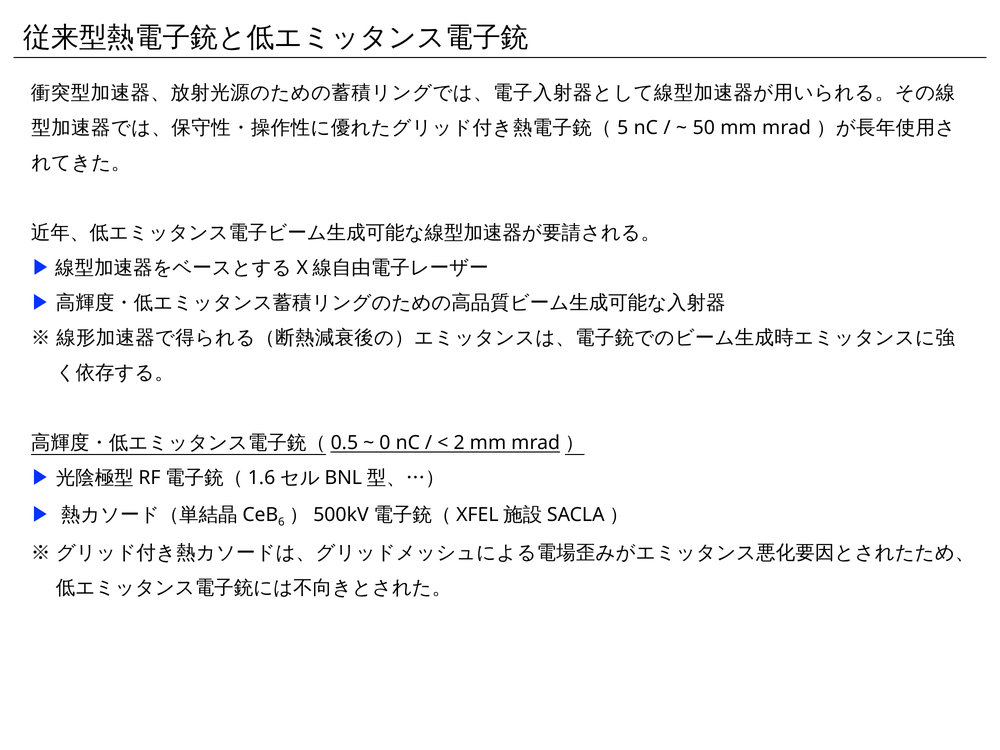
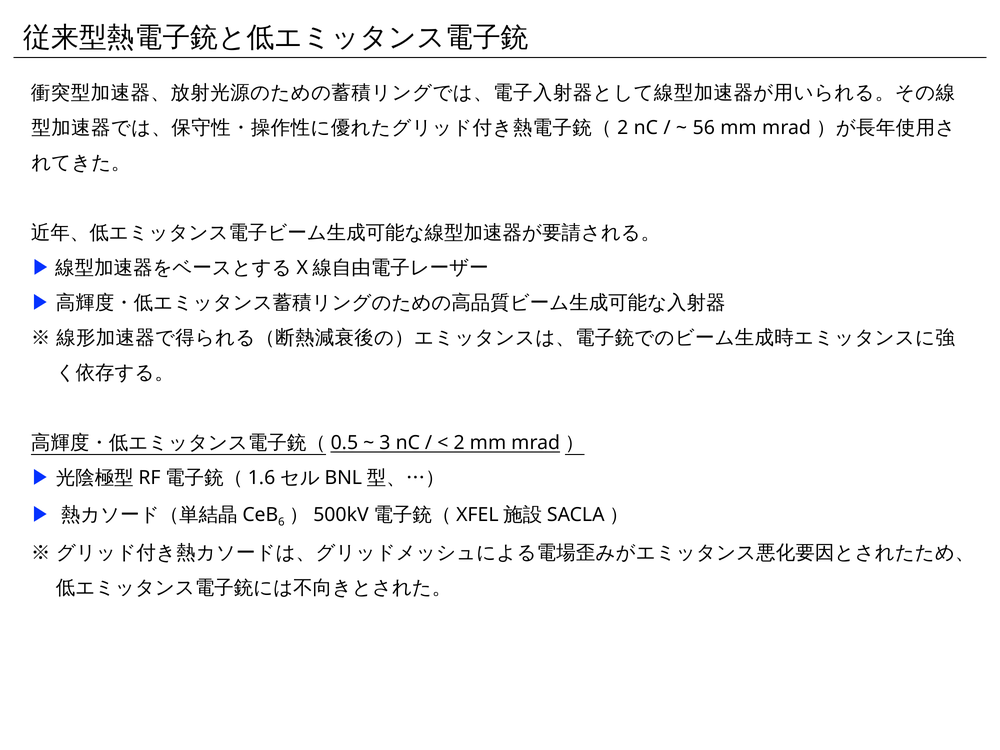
5: 5 -> 2 (623, 128)
50: 50 -> 56 (704, 128)
0: 0 -> 3 (385, 443)
